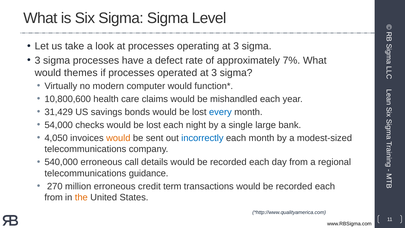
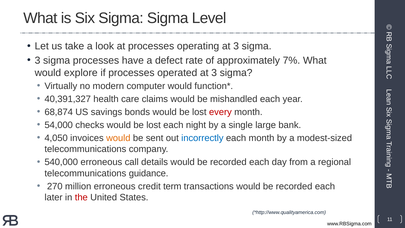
themes: themes -> explore (81, 73)
10,800,600: 10,800,600 -> 40,391,327 (68, 99)
31,429: 31,429 -> 68,874 (59, 112)
every colour: blue -> red (220, 112)
from: from -> later (54, 197)
the colour: orange -> red (81, 197)
